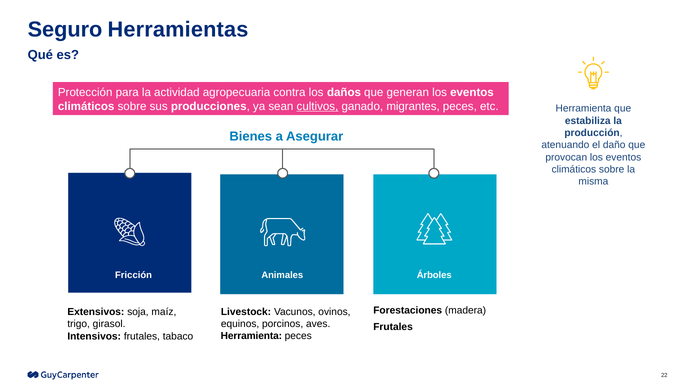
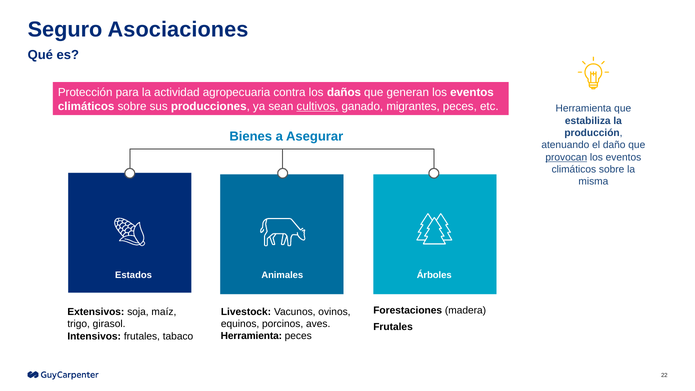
Herramientas: Herramientas -> Asociaciones (178, 30)
provocan underline: none -> present (566, 157)
Fricción: Fricción -> Estados (134, 275)
